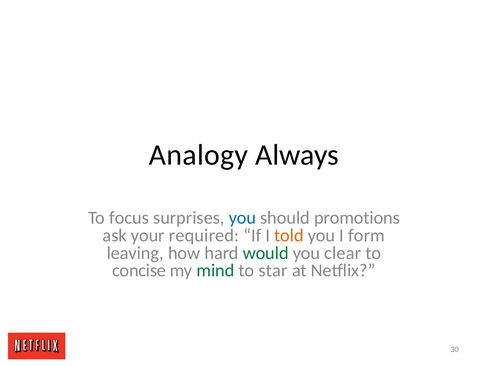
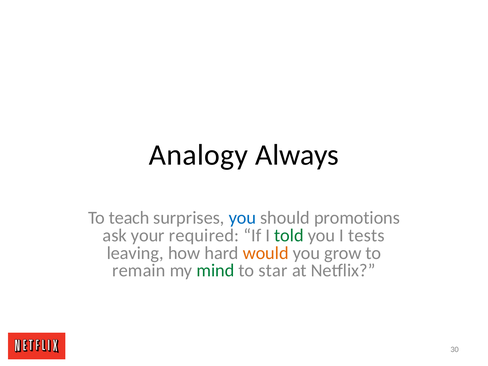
focus: focus -> teach (129, 218)
told colour: orange -> green (289, 235)
form: form -> tests (367, 235)
would colour: green -> orange (266, 253)
clear: clear -> grow (343, 253)
concise: concise -> remain (139, 271)
